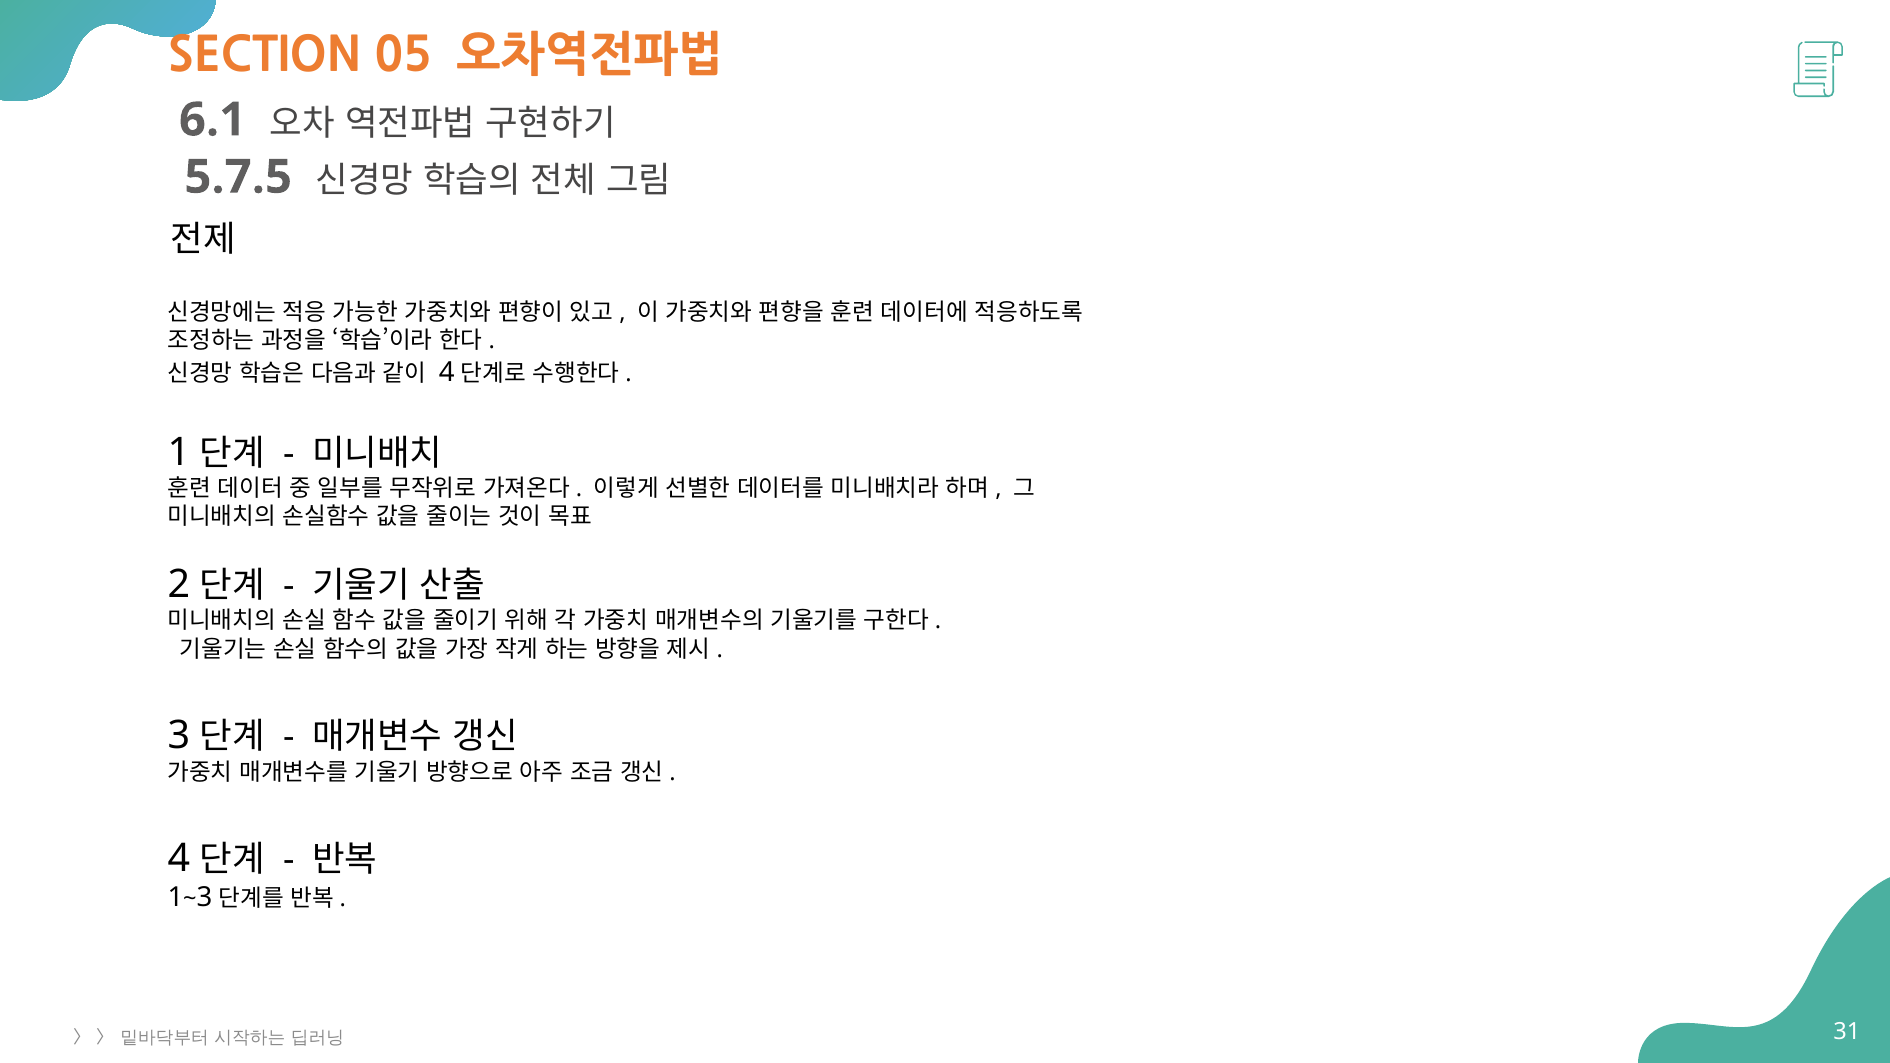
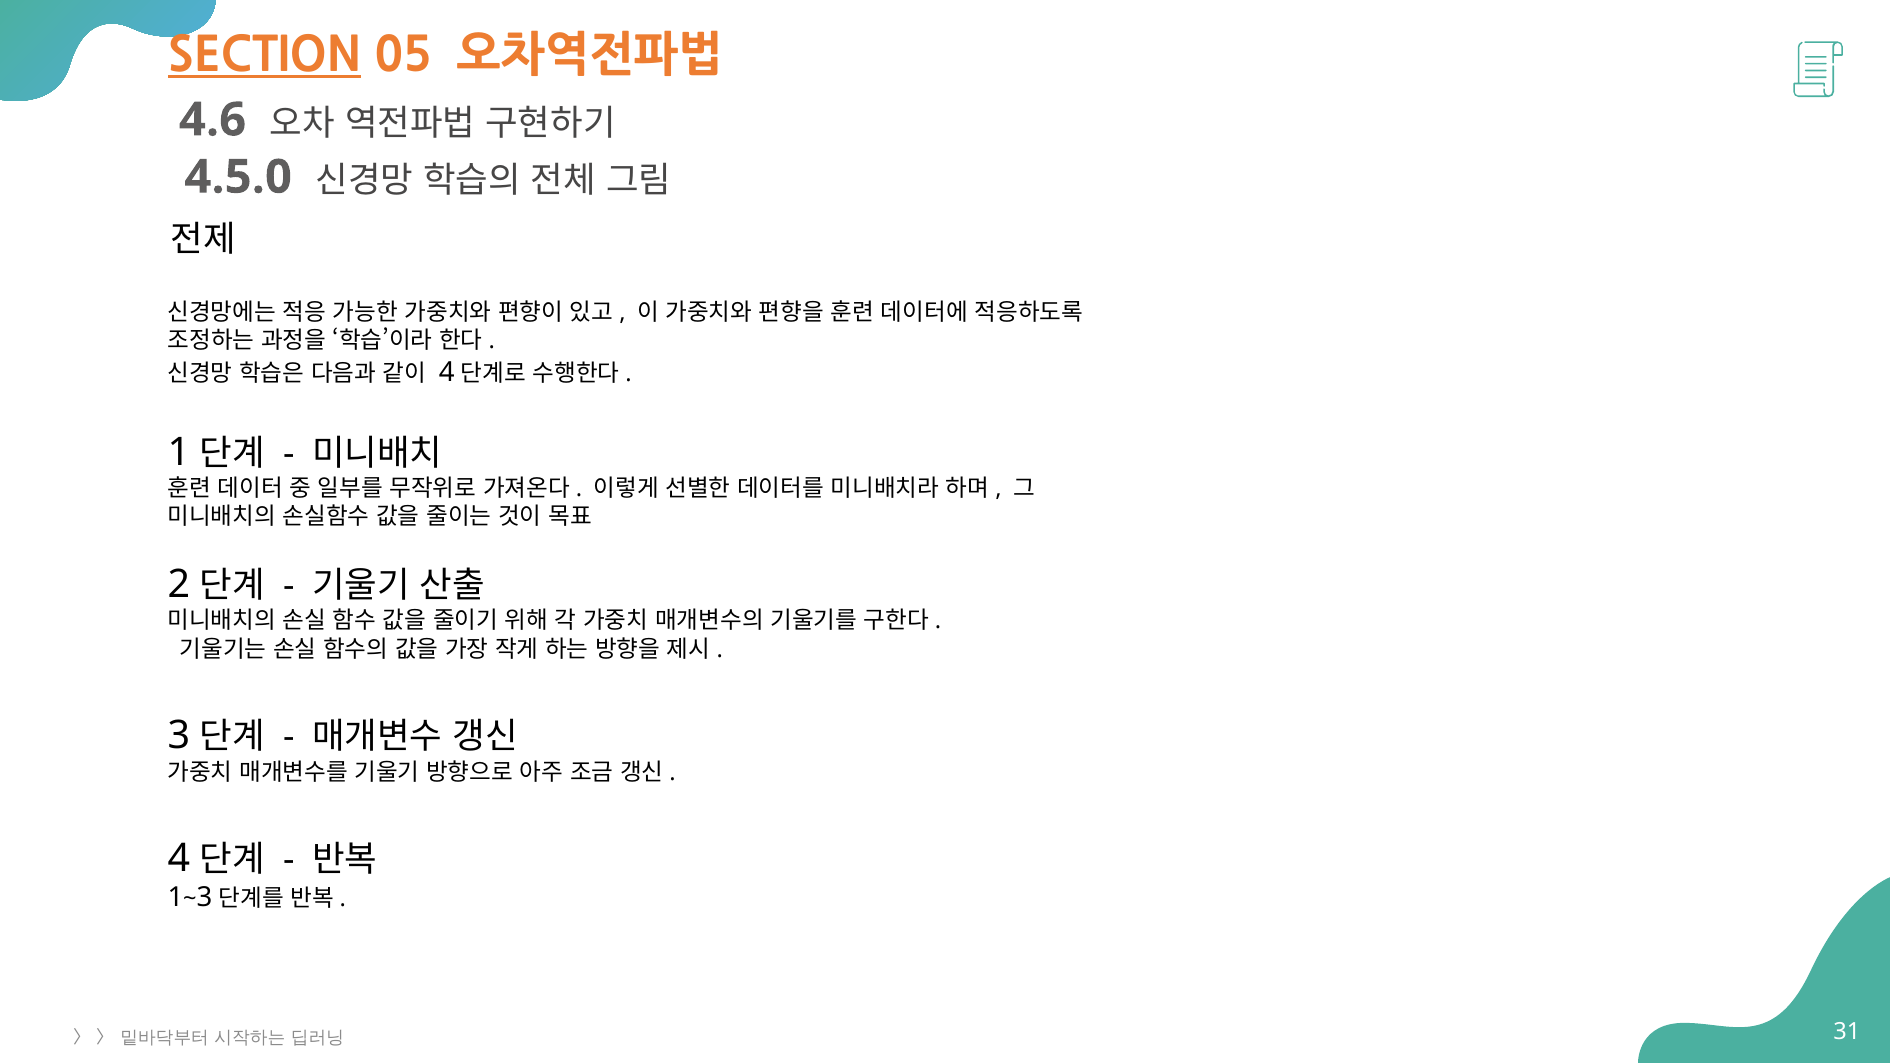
SECTION underline: none -> present (264, 56)
6.1: 6.1 -> 4.6 (213, 120)
5.7.5: 5.7.5 -> 4.5.0 (238, 177)
